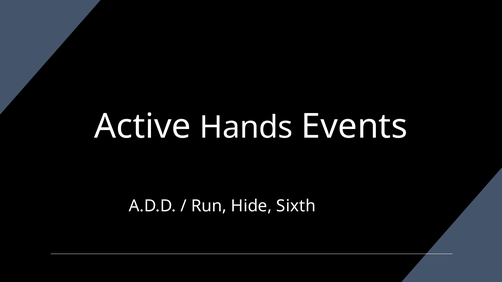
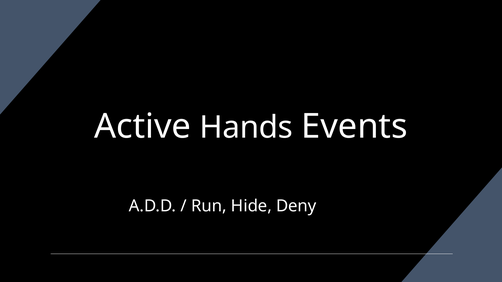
Sixth: Sixth -> Deny (296, 206)
